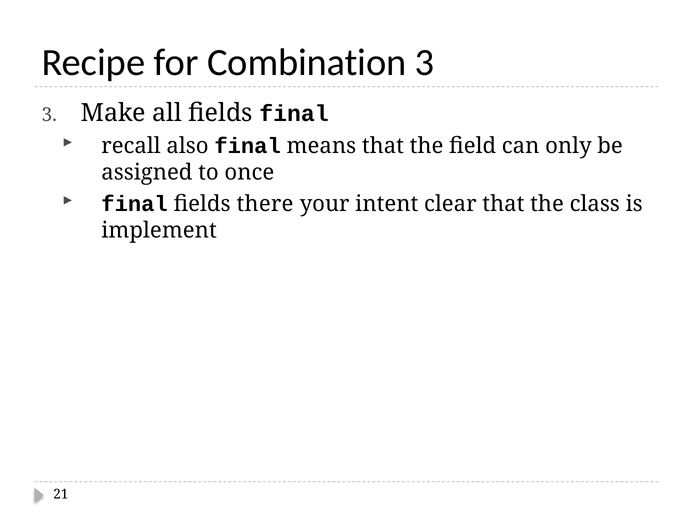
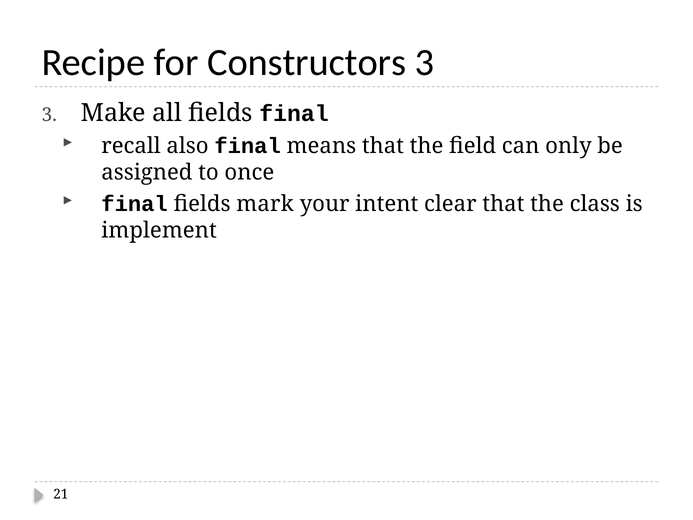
Combination: Combination -> Constructors (307, 63)
there: there -> mark (265, 204)
